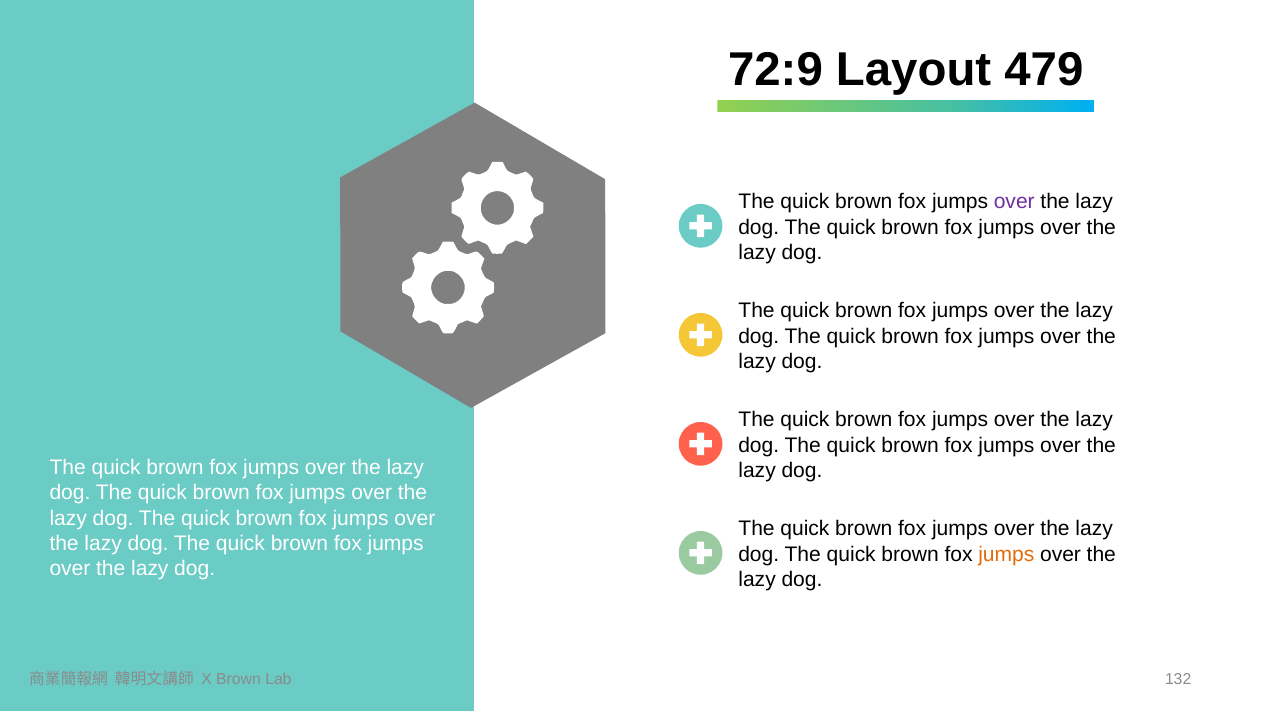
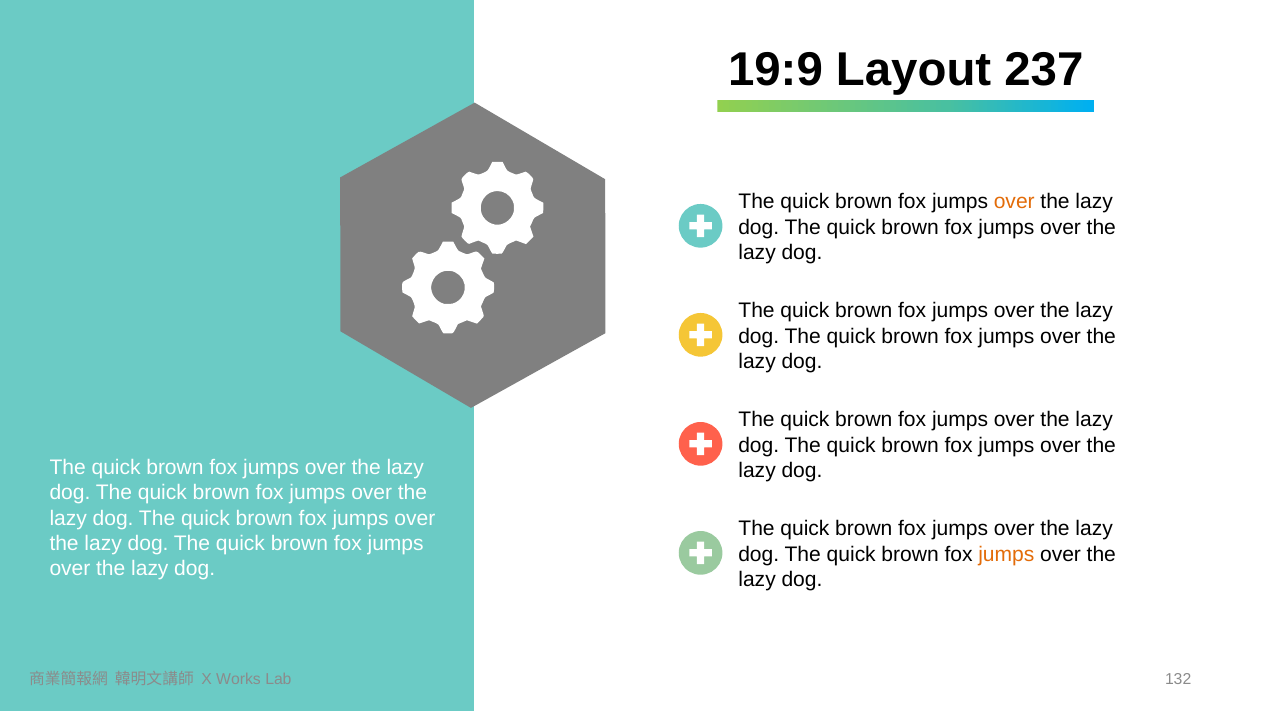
72:9: 72:9 -> 19:9 (775, 70)
479: 479 -> 237 (1044, 70)
over colour: purple -> orange (1014, 202)
X Brown: Brown -> Works (239, 679)
